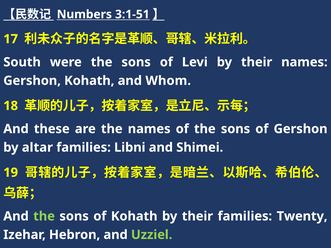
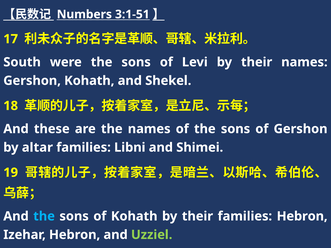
Whom: Whom -> Shekel (168, 81)
the colour: light green -> light blue (44, 216)
families Twenty: Twenty -> Hebron (302, 216)
